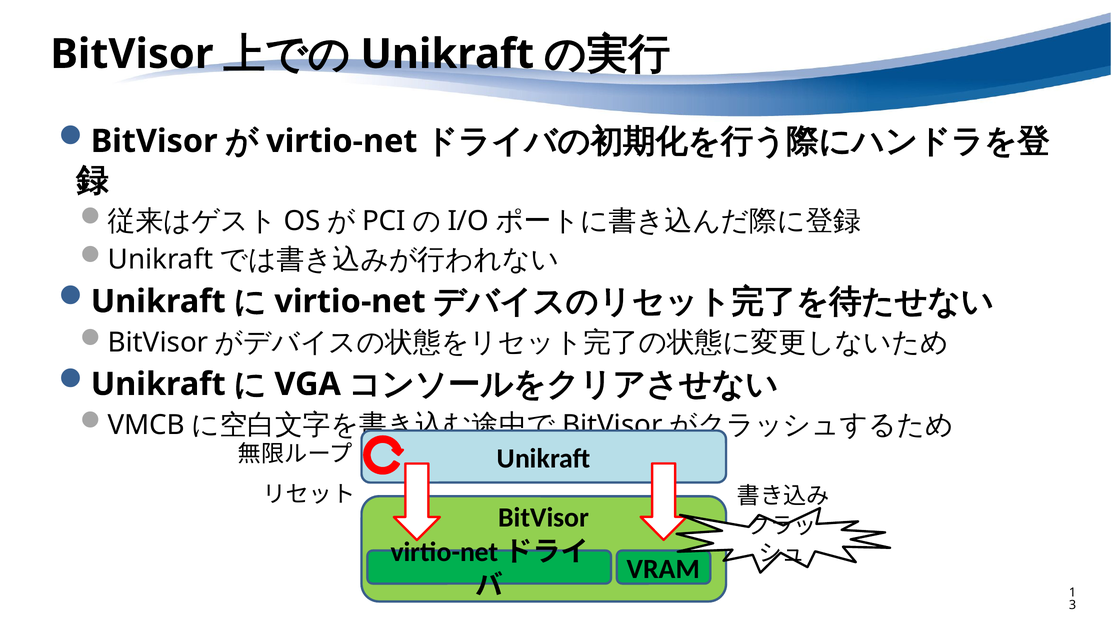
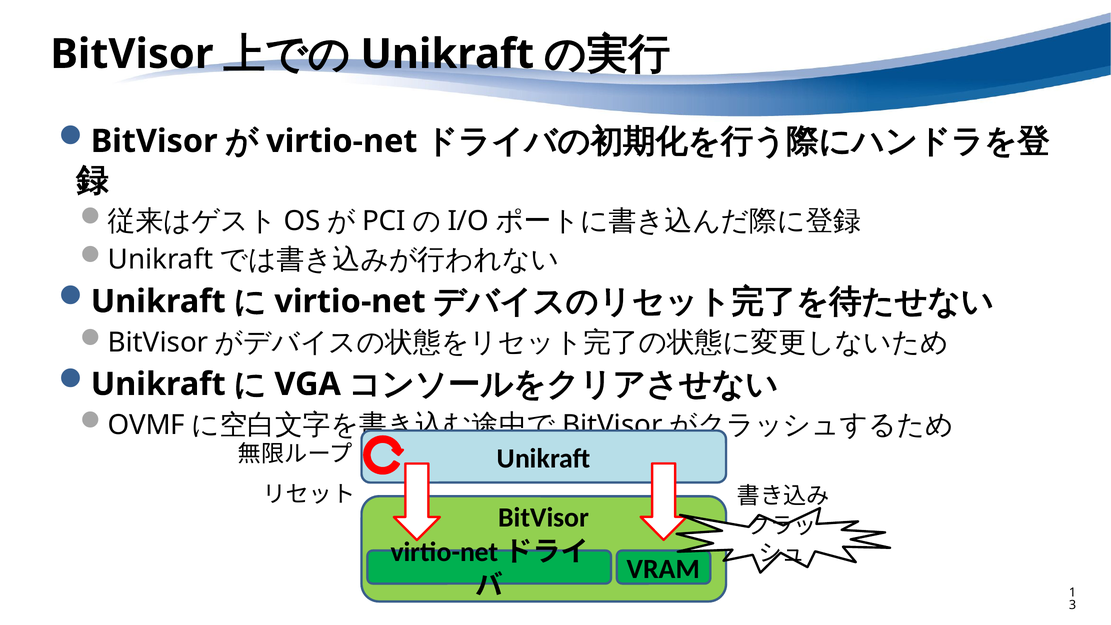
VMCB: VMCB -> OVMF (146, 425)
